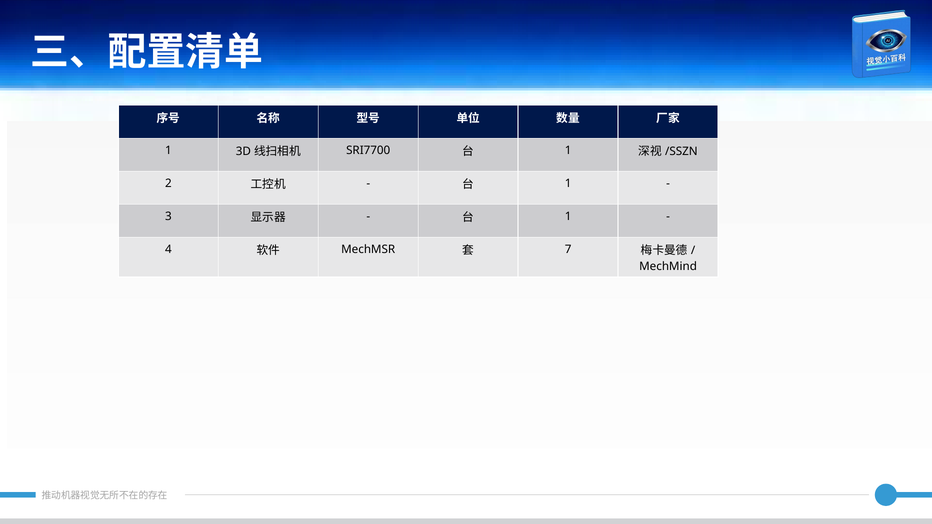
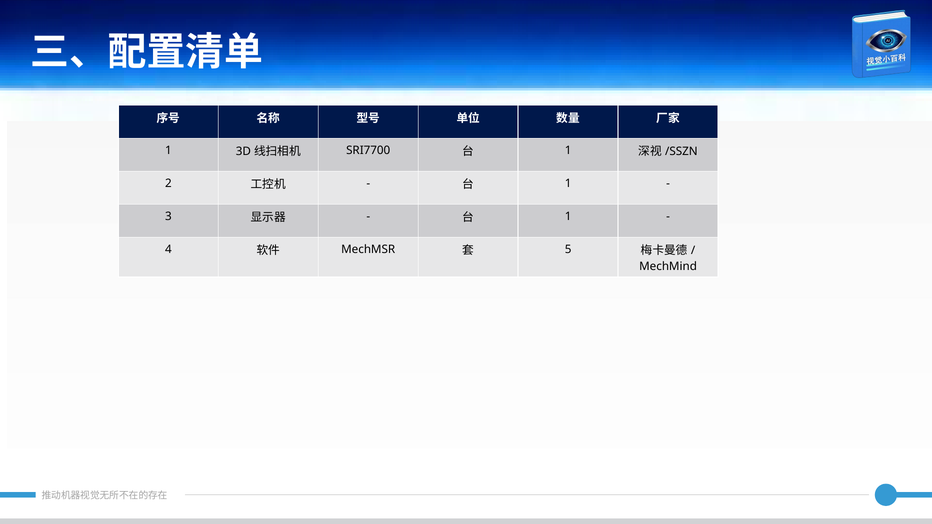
7: 7 -> 5 (568, 249)
